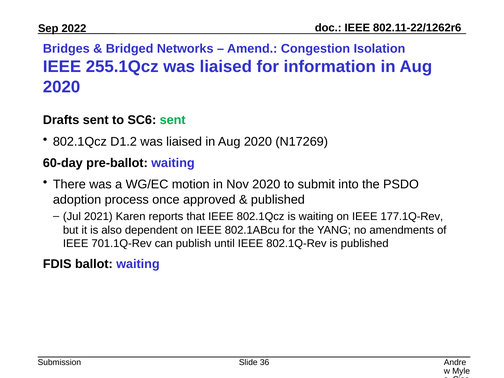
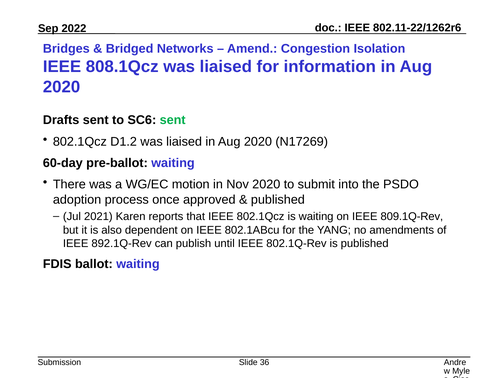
255.1Qcz: 255.1Qcz -> 808.1Qcz (122, 67)
177.1Q-Rev: 177.1Q-Rev -> 809.1Q-Rev (412, 217)
701.1Q-Rev: 701.1Q-Rev -> 892.1Q-Rev (122, 243)
